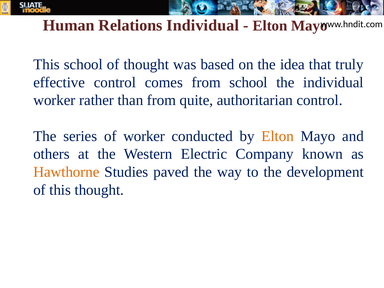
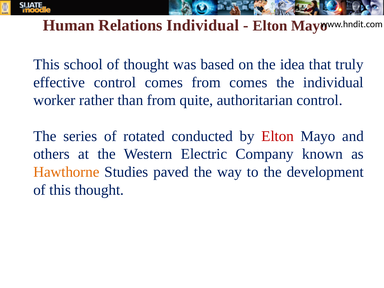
from school: school -> comes (248, 82)
of worker: worker -> rotated (144, 136)
Elton colour: orange -> red (278, 136)
